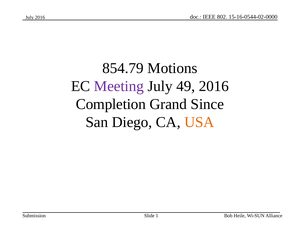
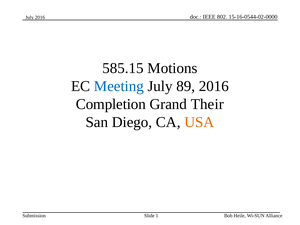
854.79: 854.79 -> 585.15 (123, 68)
Meeting colour: purple -> blue (119, 86)
49: 49 -> 89 (186, 86)
Since: Since -> Their (207, 104)
